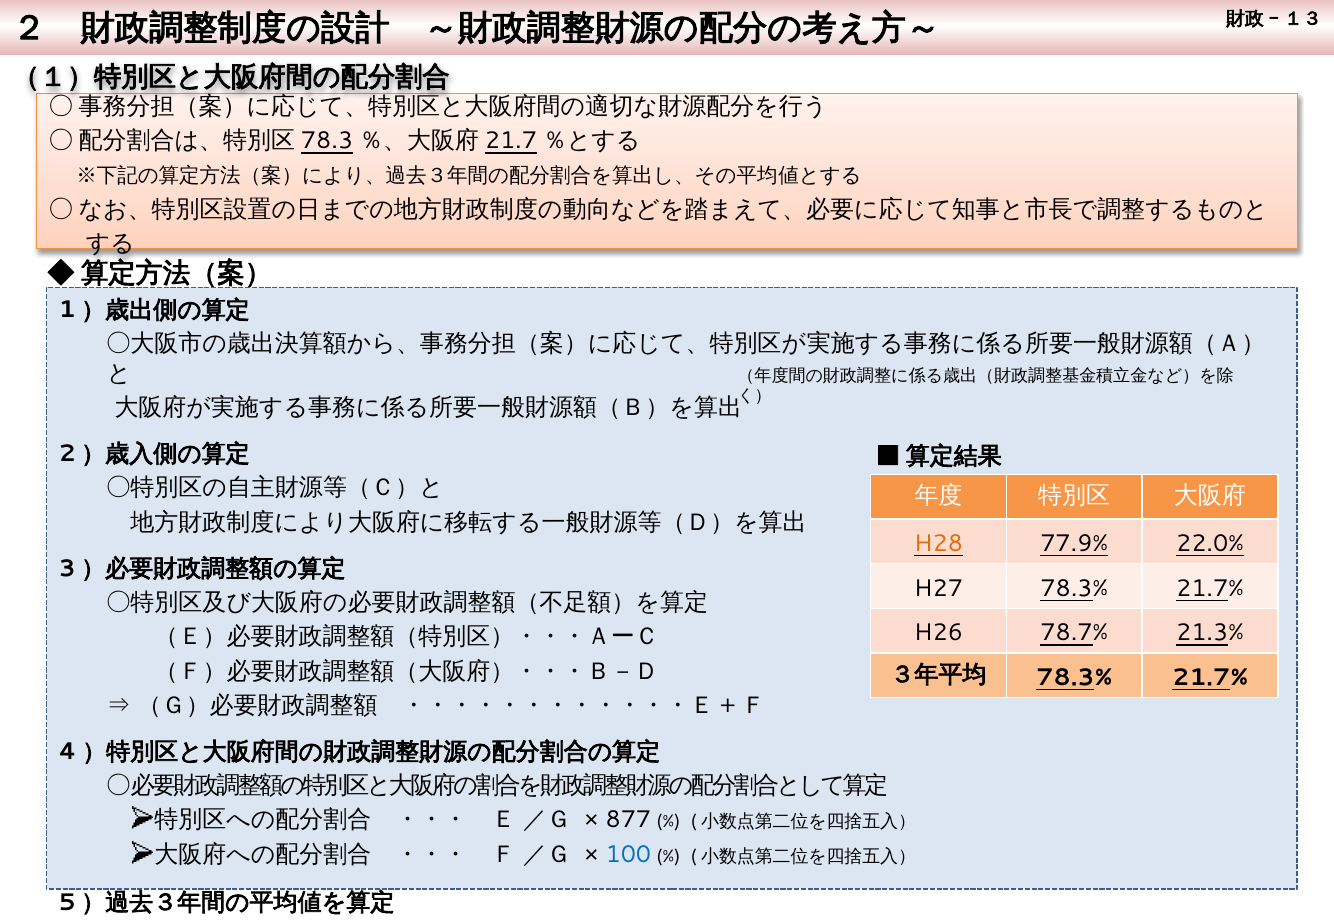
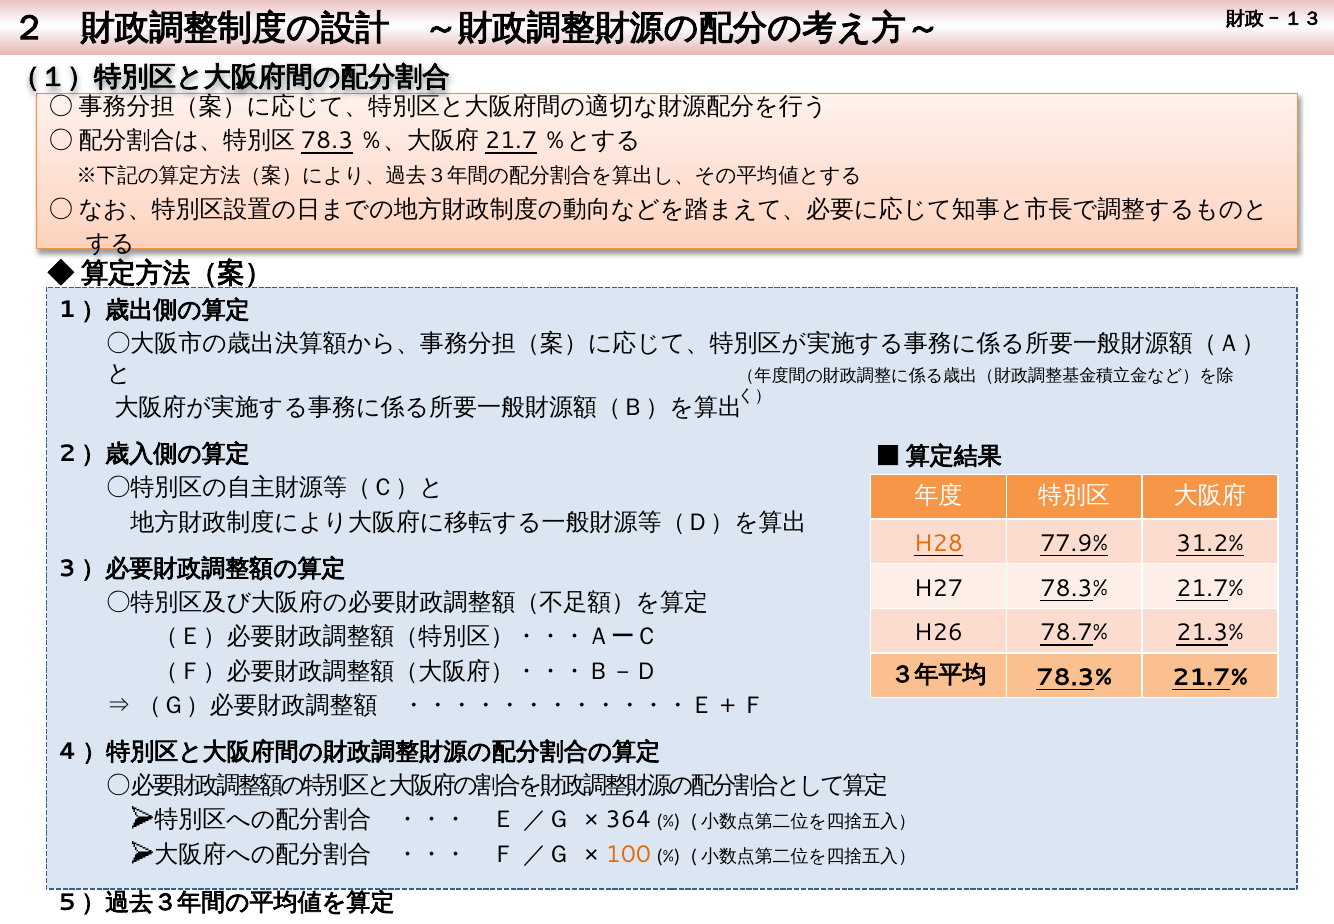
22.0%: 22.0% -> 31.2% (1210, 543)
877: 877 -> 364 (628, 820)
100 colour: blue -> orange (628, 854)
